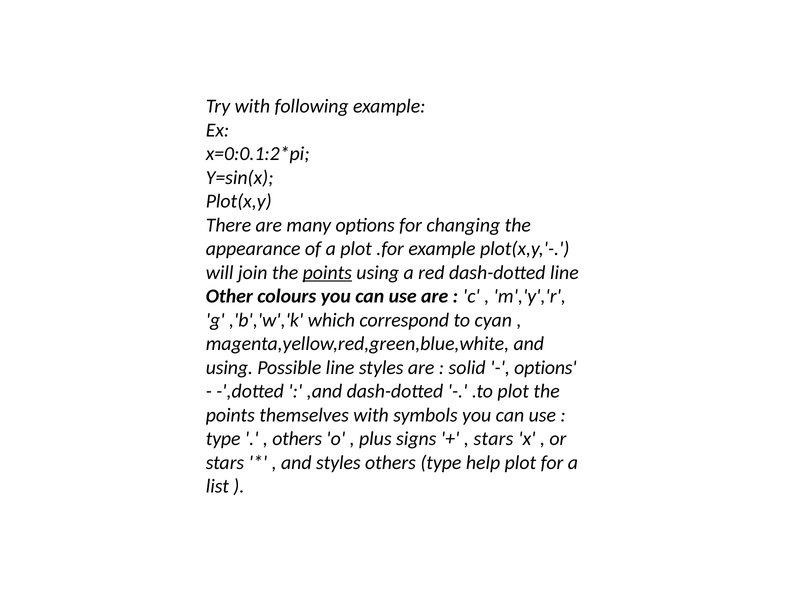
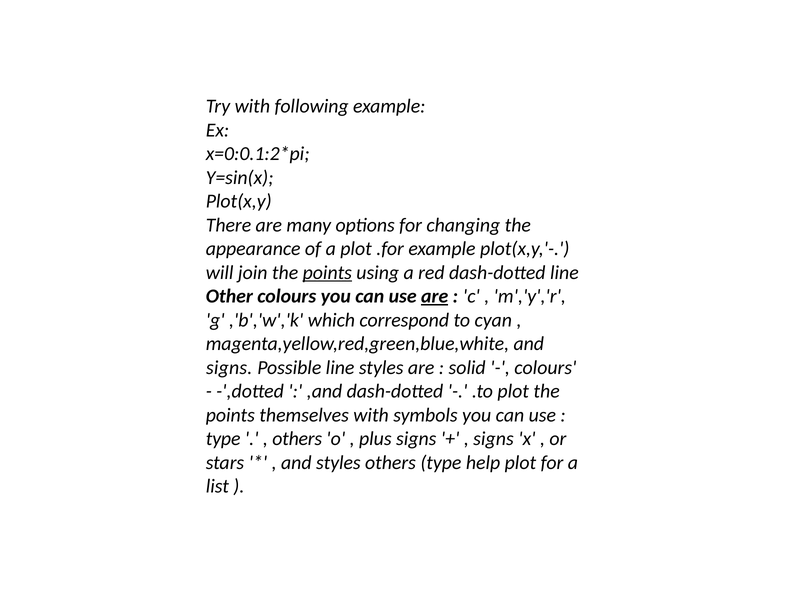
are underline: none -> present (435, 296)
using: using -> signs (229, 368)
options: options -> colours (545, 368)
stars: stars -> signs (494, 439)
